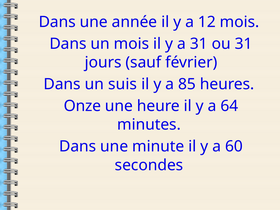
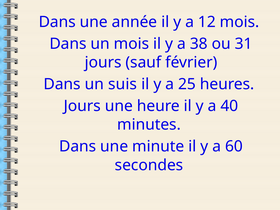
a 31: 31 -> 38 (199, 44)
85: 85 -> 25 (187, 84)
Onze: Onze -> Jours (82, 106)
64: 64 -> 40 (229, 106)
